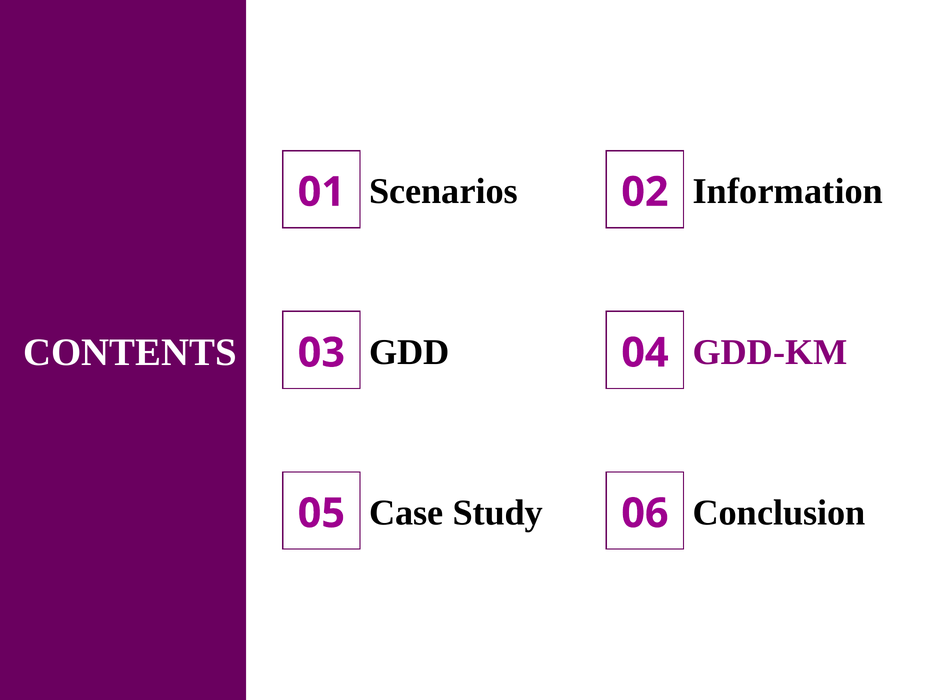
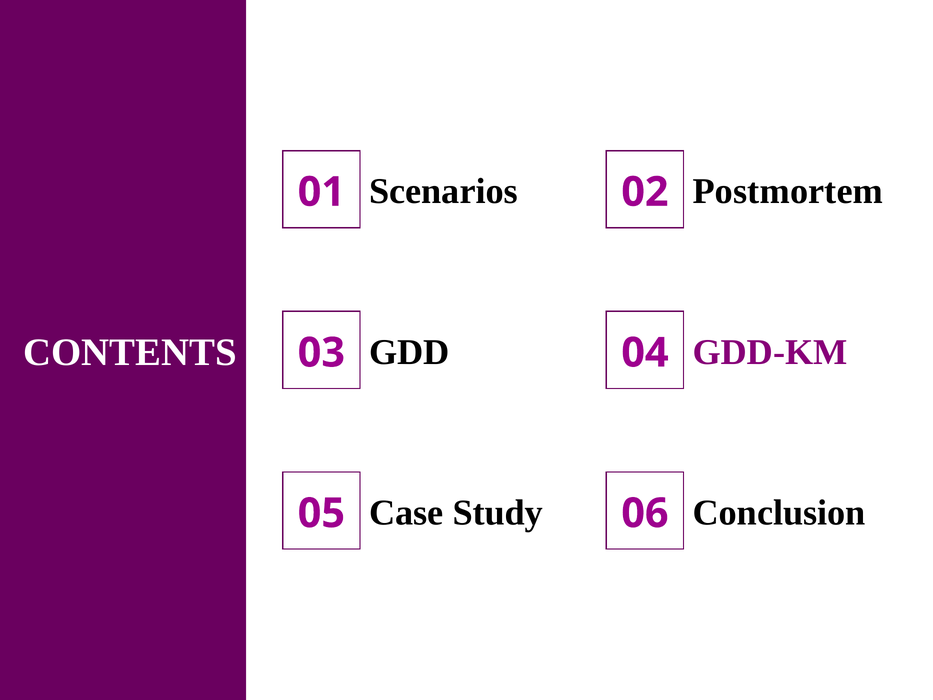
Information: Information -> Postmortem (788, 191)
